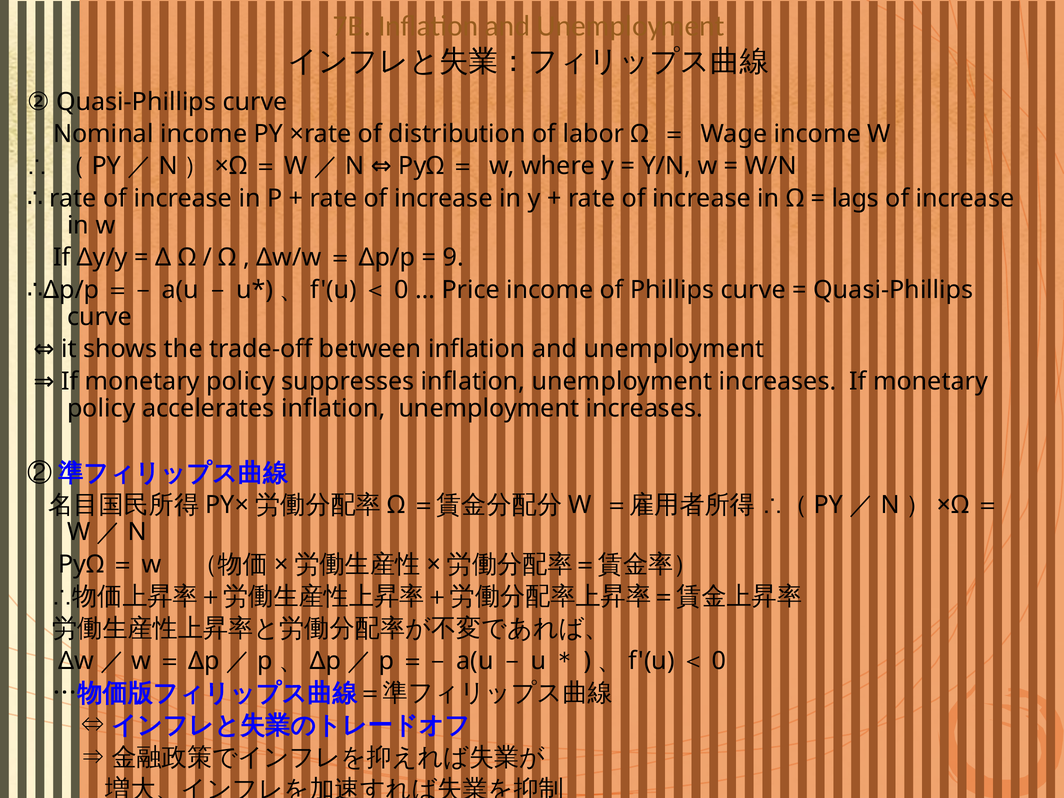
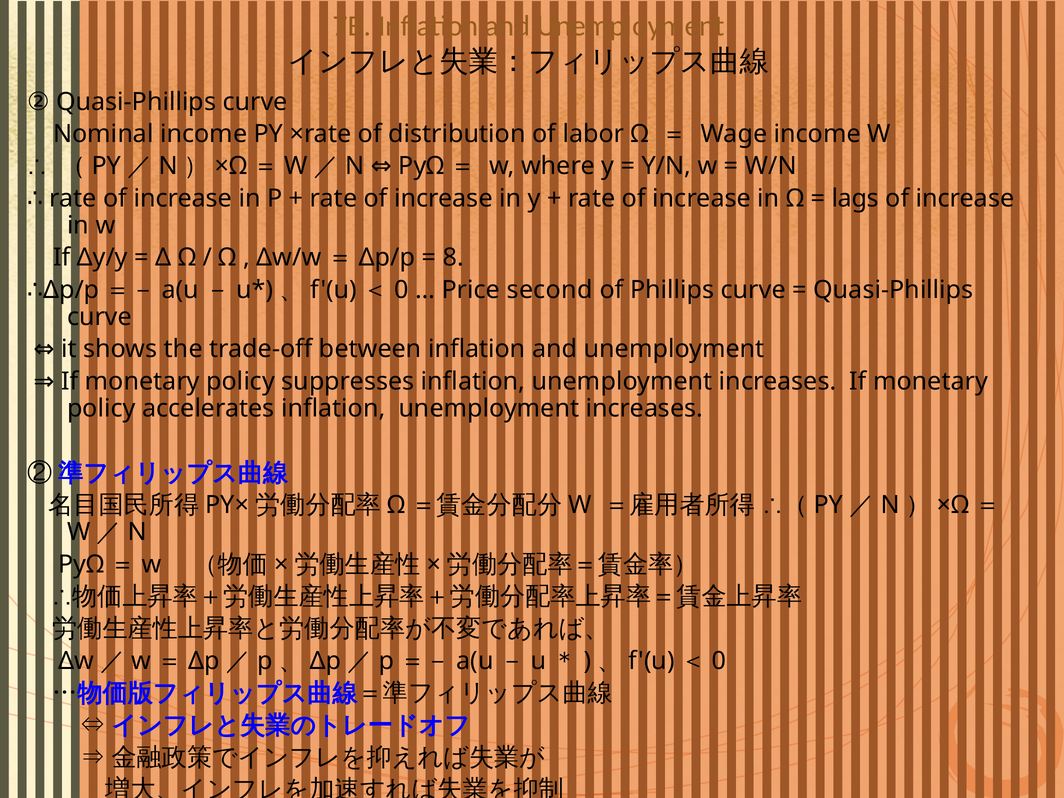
9: 9 -> 8 (453, 258)
Price income: income -> second (550, 290)
